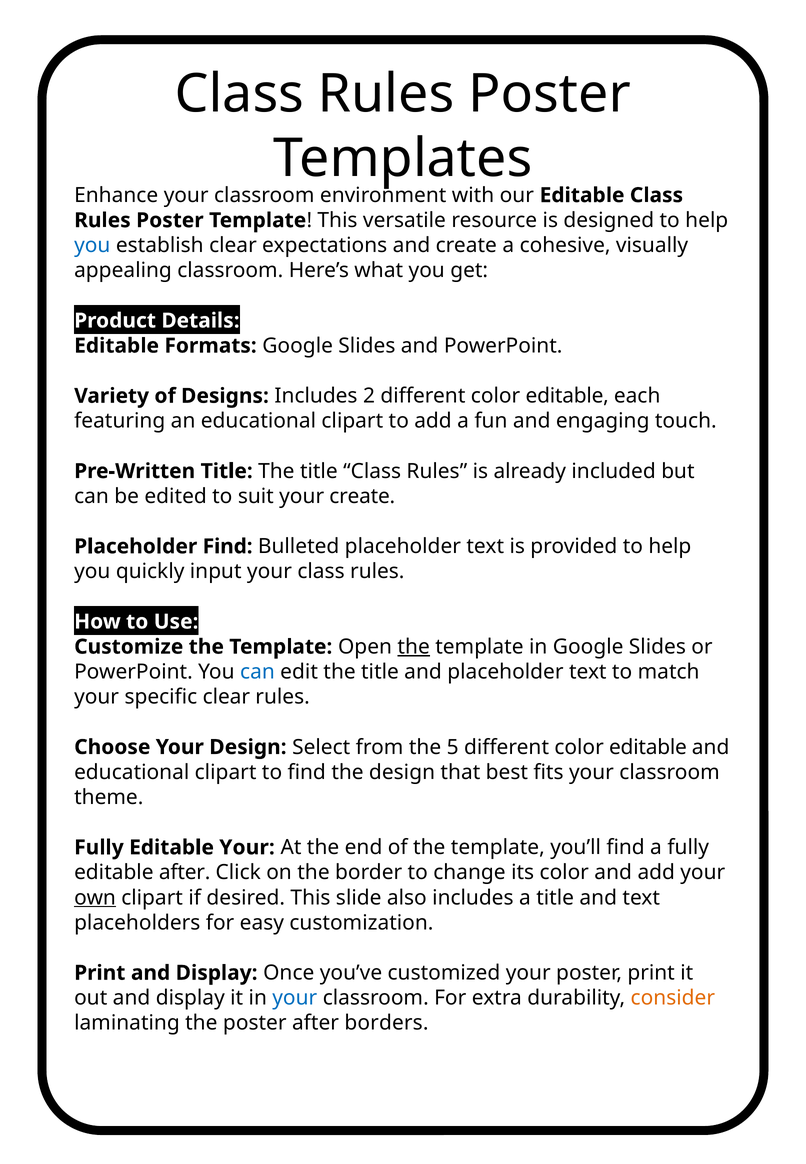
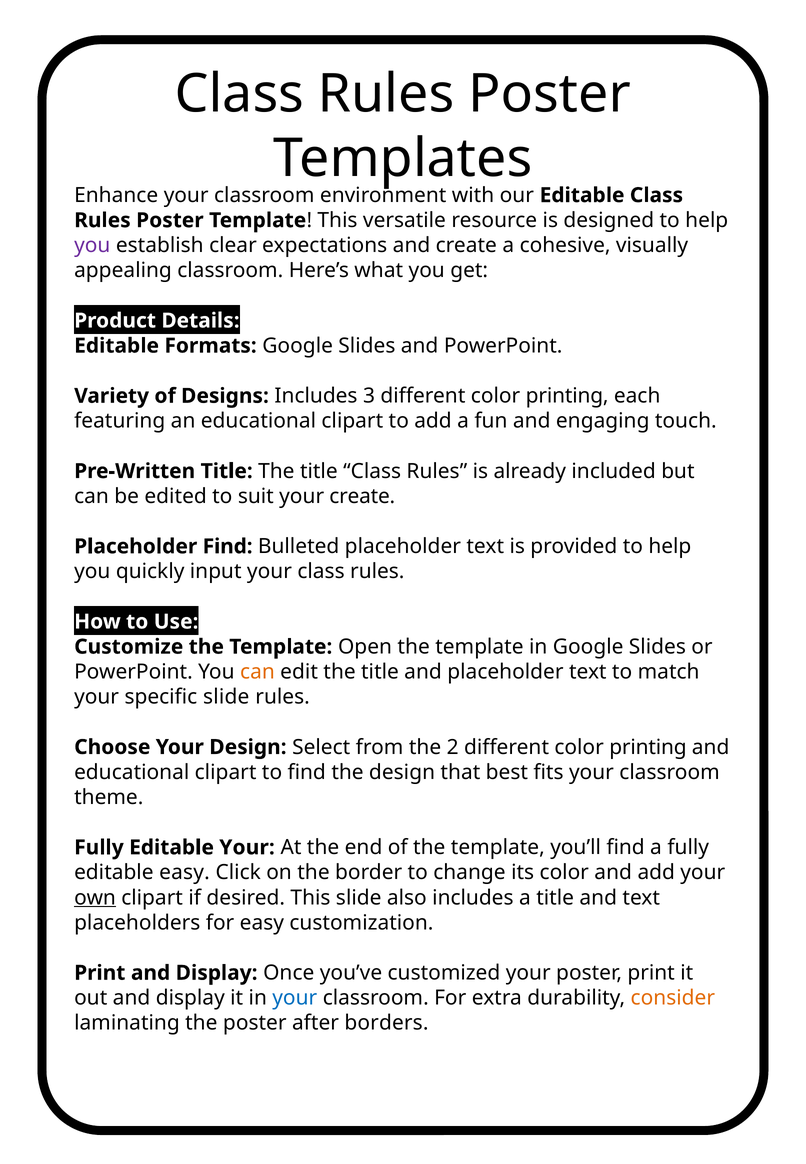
you colour: blue -> purple (92, 245)
2: 2 -> 3 (369, 396)
editable: editable -> printing (567, 396)
the underline: present -> none (414, 647)
can colour: blue -> orange (257, 672)
specific clear: clear -> slide (226, 697)
5: 5 -> 2 (453, 747)
editable: editable -> printing (648, 747)
editable after: after -> easy (184, 873)
